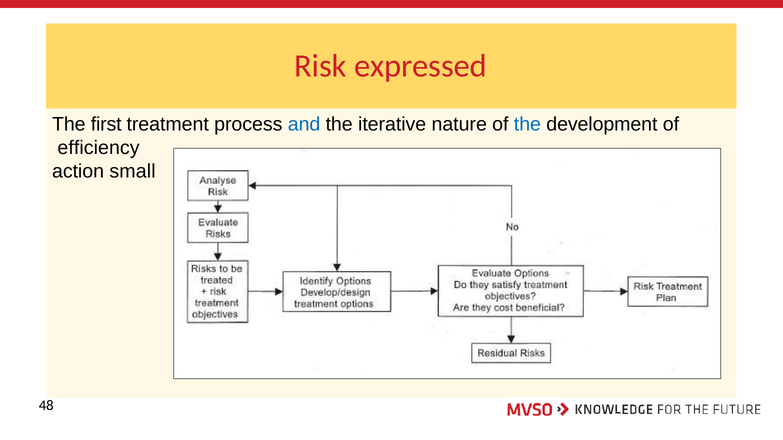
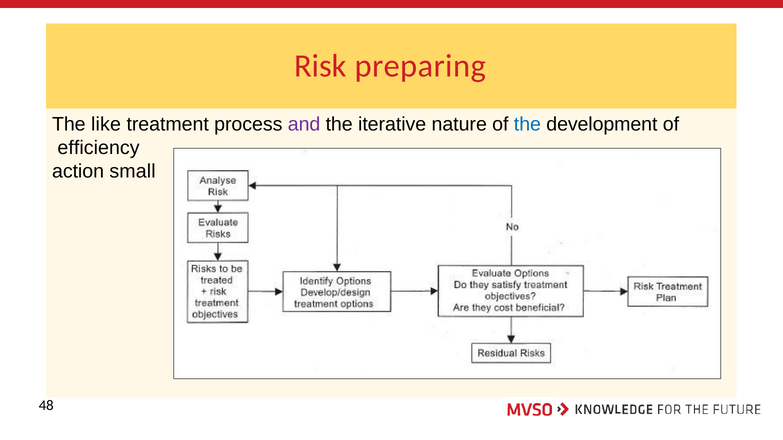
expressed: expressed -> preparing (420, 66)
first: first -> like (106, 125)
and colour: blue -> purple (304, 125)
